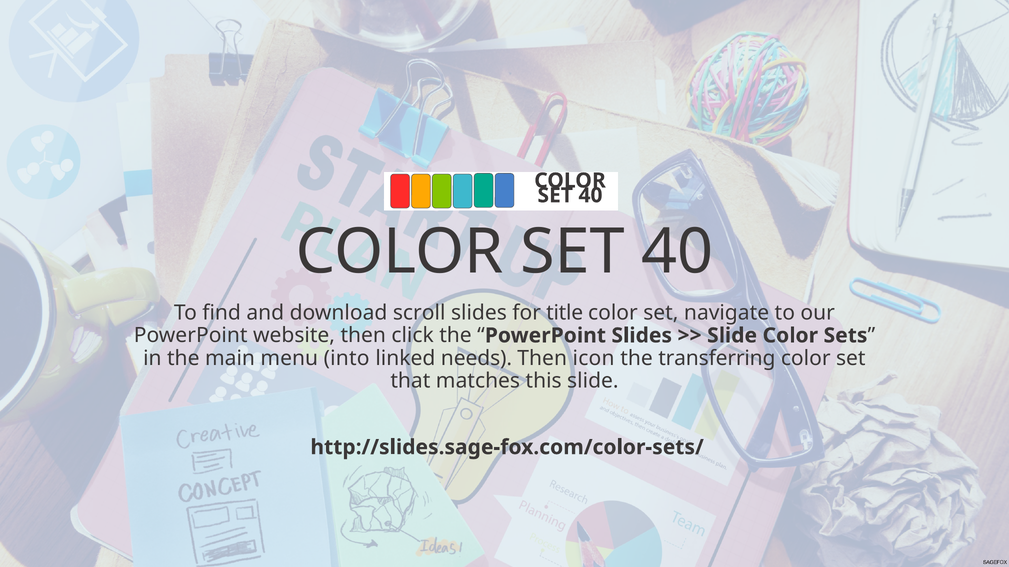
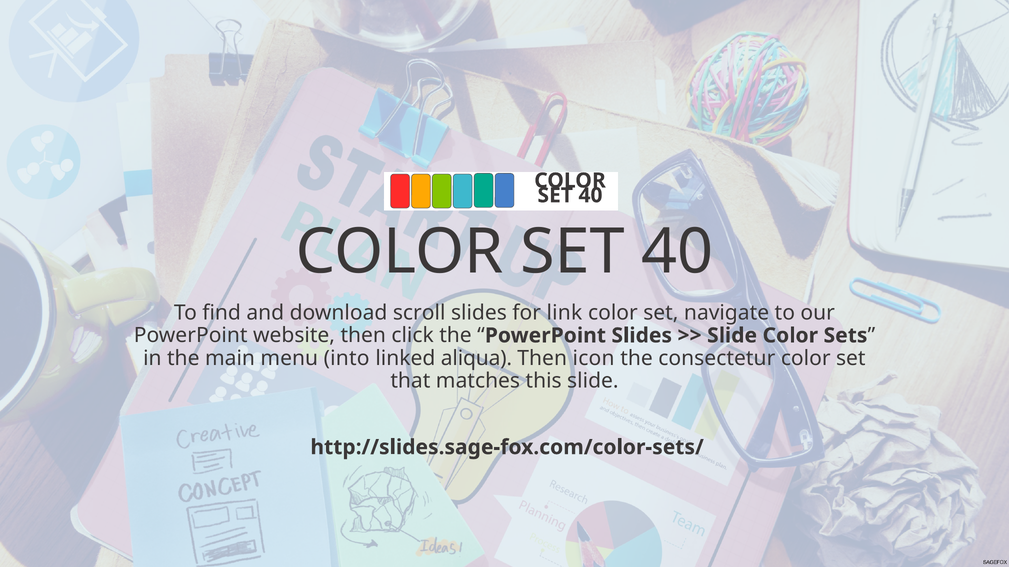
title: title -> link (564, 313)
needs: needs -> aliqua (476, 359)
transferring: transferring -> consectetur (717, 359)
